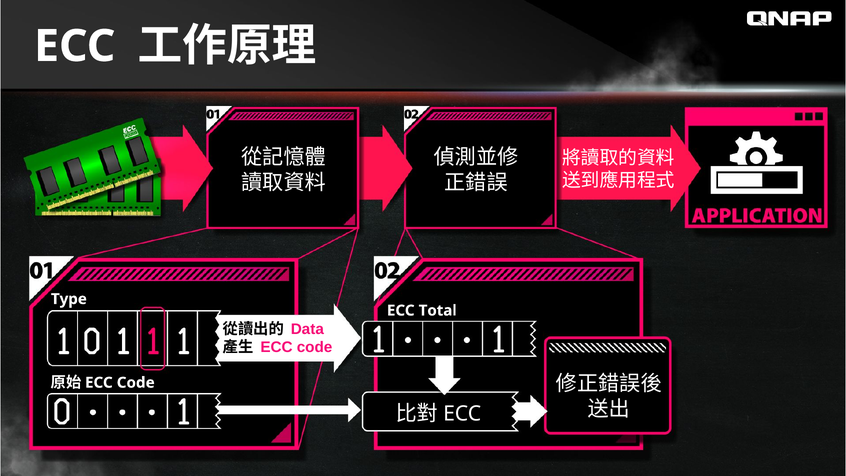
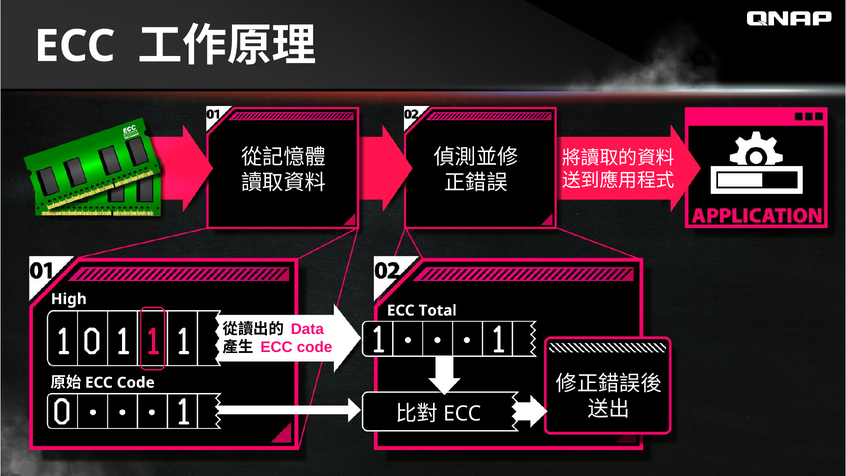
Type: Type -> High (69, 299)
